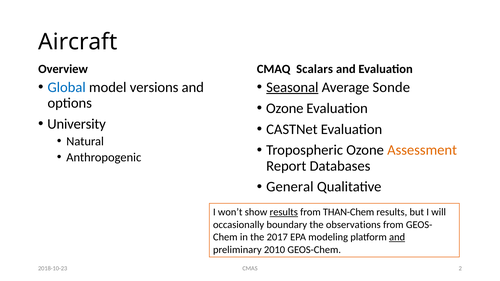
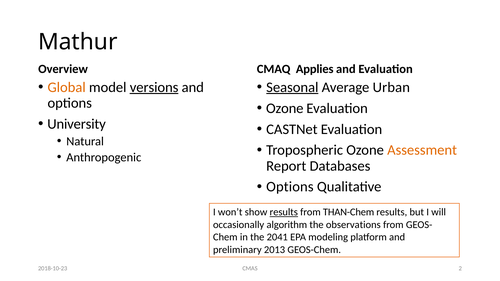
Aircraft: Aircraft -> Mathur (78, 42)
Scalars: Scalars -> Applies (315, 69)
Global colour: blue -> orange (67, 87)
versions underline: none -> present (154, 87)
Sonde: Sonde -> Urban (391, 87)
General: General -> Options (290, 187)
boundary: boundary -> algorithm (287, 225)
2017: 2017 -> 2041 (277, 237)
and underline: present -> none (397, 237)
2010: 2010 -> 2013 (275, 250)
